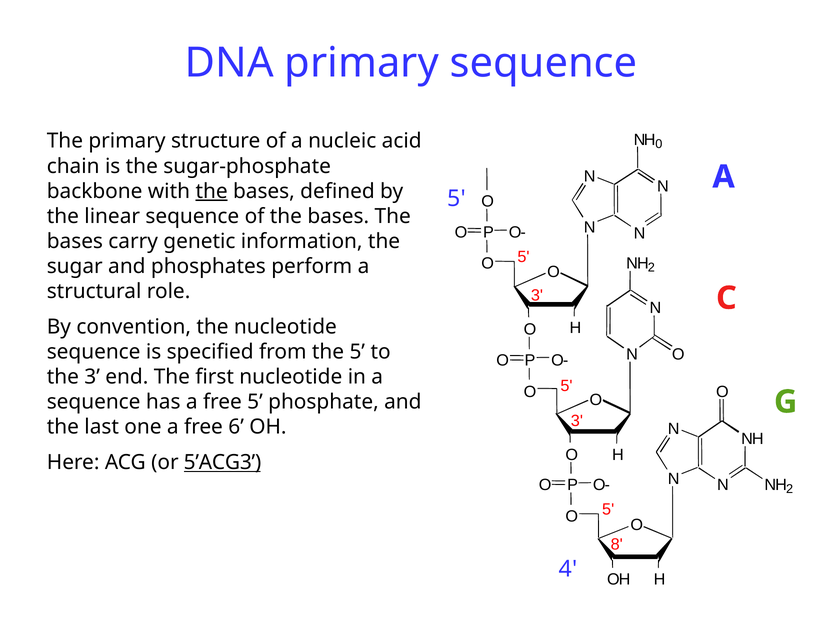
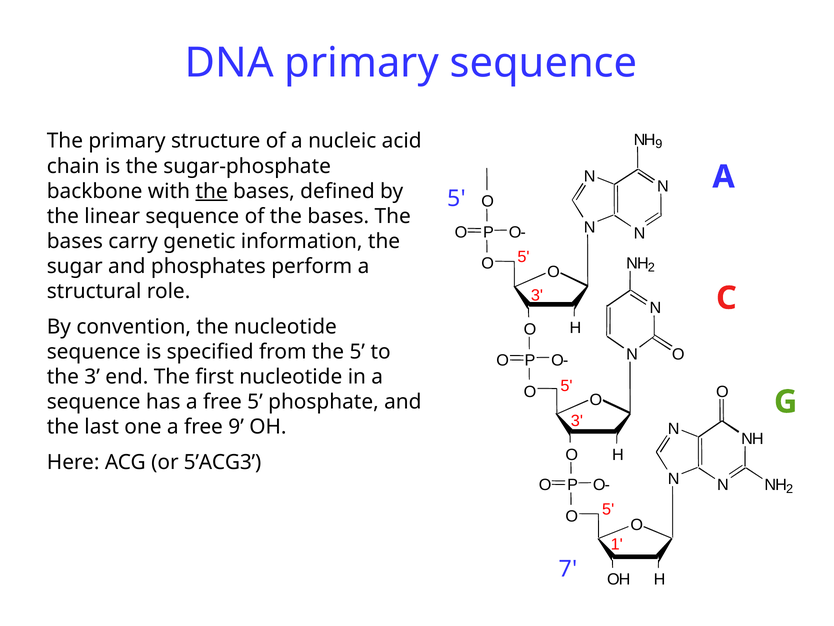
0: 0 -> 9 (659, 144)
free 6: 6 -> 9 (236, 427)
5’ACG3 underline: present -> none (223, 462)
8: 8 -> 1 (617, 544)
4: 4 -> 7 (568, 568)
